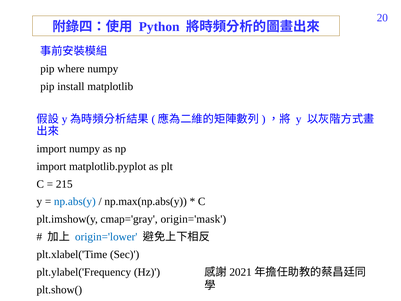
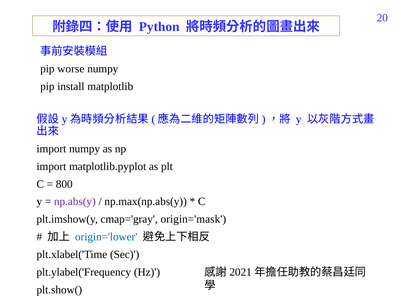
where: where -> worse (71, 69)
215: 215 -> 800 (64, 184)
np.abs(y colour: blue -> purple (75, 201)
